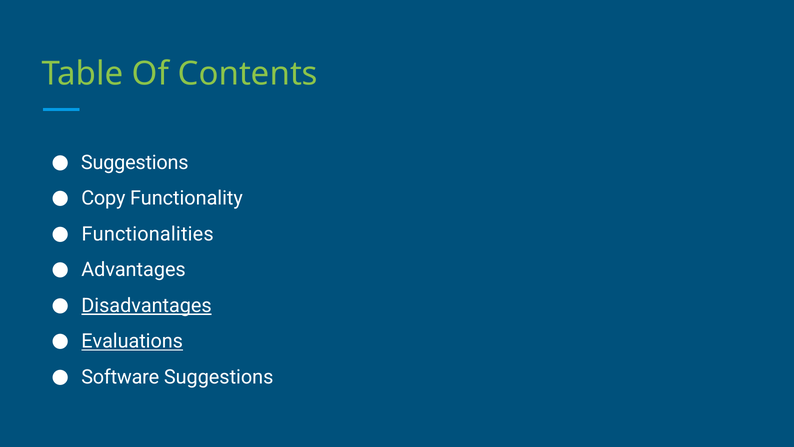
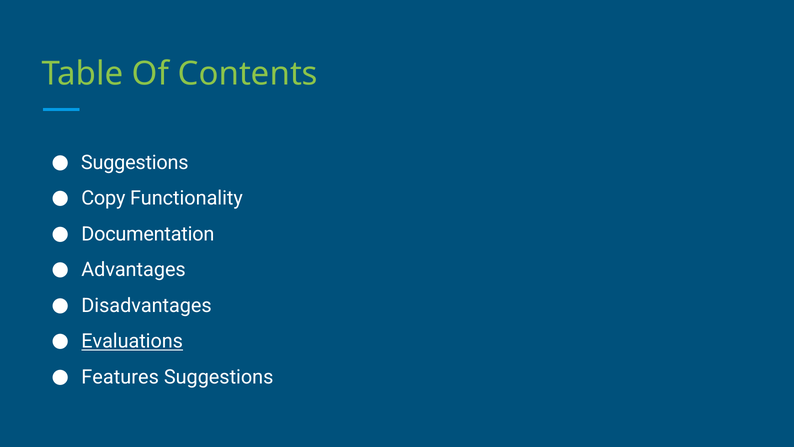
Functionalities: Functionalities -> Documentation (148, 234)
Disadvantages underline: present -> none (147, 305)
Software: Software -> Features (120, 377)
